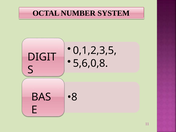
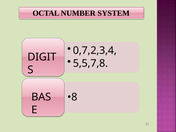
0,1,2,3,5: 0,1,2,3,5 -> 0,7,2,3,4 (95, 51)
5,6,0,8: 5,6,0,8 -> 5,5,7,8 (90, 63)
